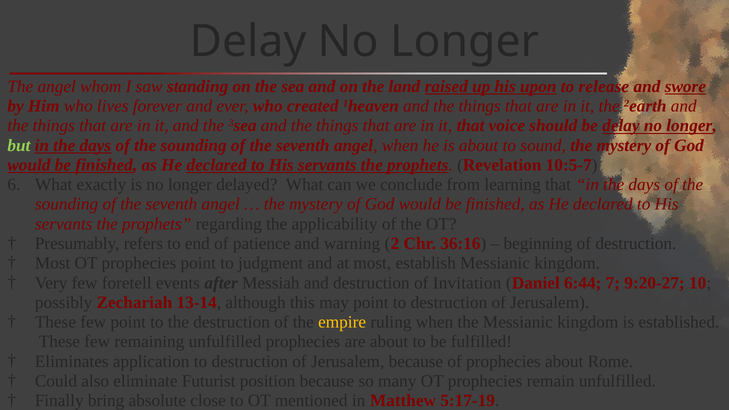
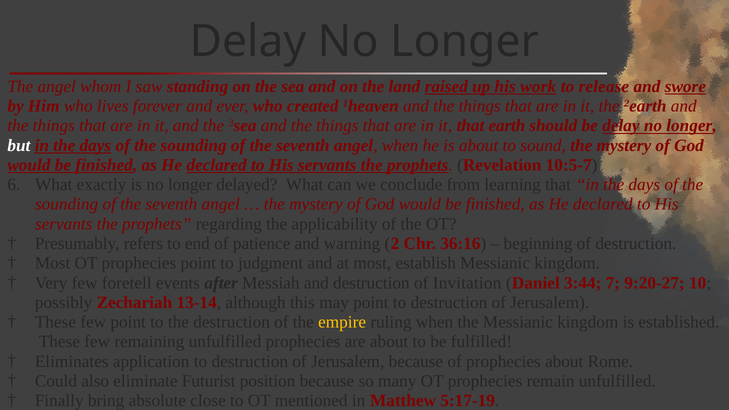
upon: upon -> work (538, 87)
voice: voice -> earth (507, 126)
but colour: light green -> white (19, 145)
6:44: 6:44 -> 3:44 (583, 283)
